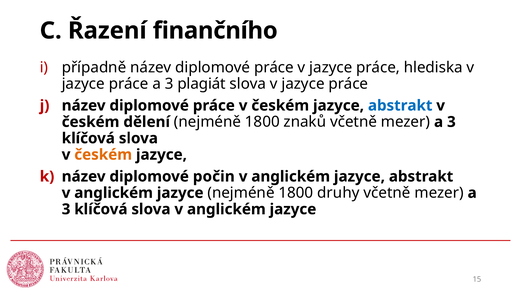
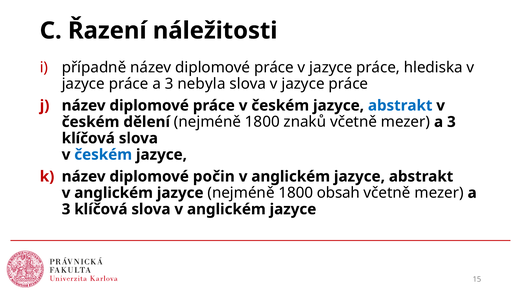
finančního: finančního -> náležitosti (215, 31)
plagiát: plagiát -> nebyla (201, 84)
českém colour: orange -> blue (103, 155)
druhy: druhy -> obsah (338, 193)
